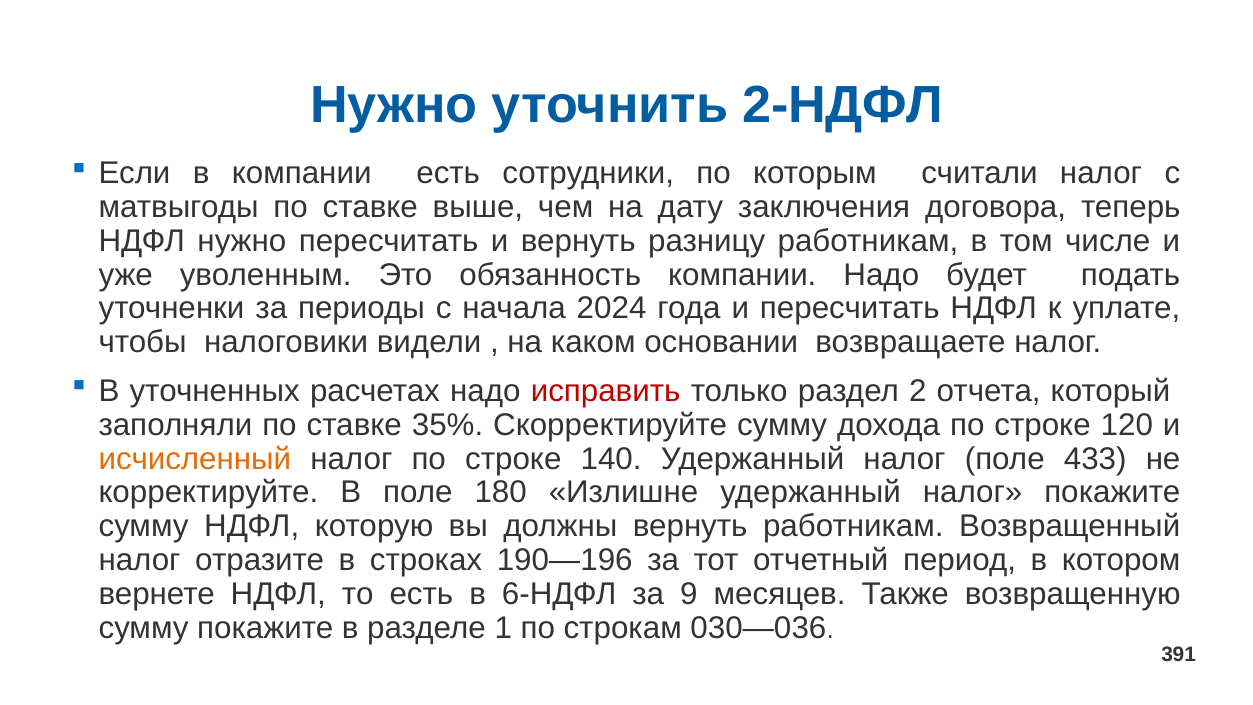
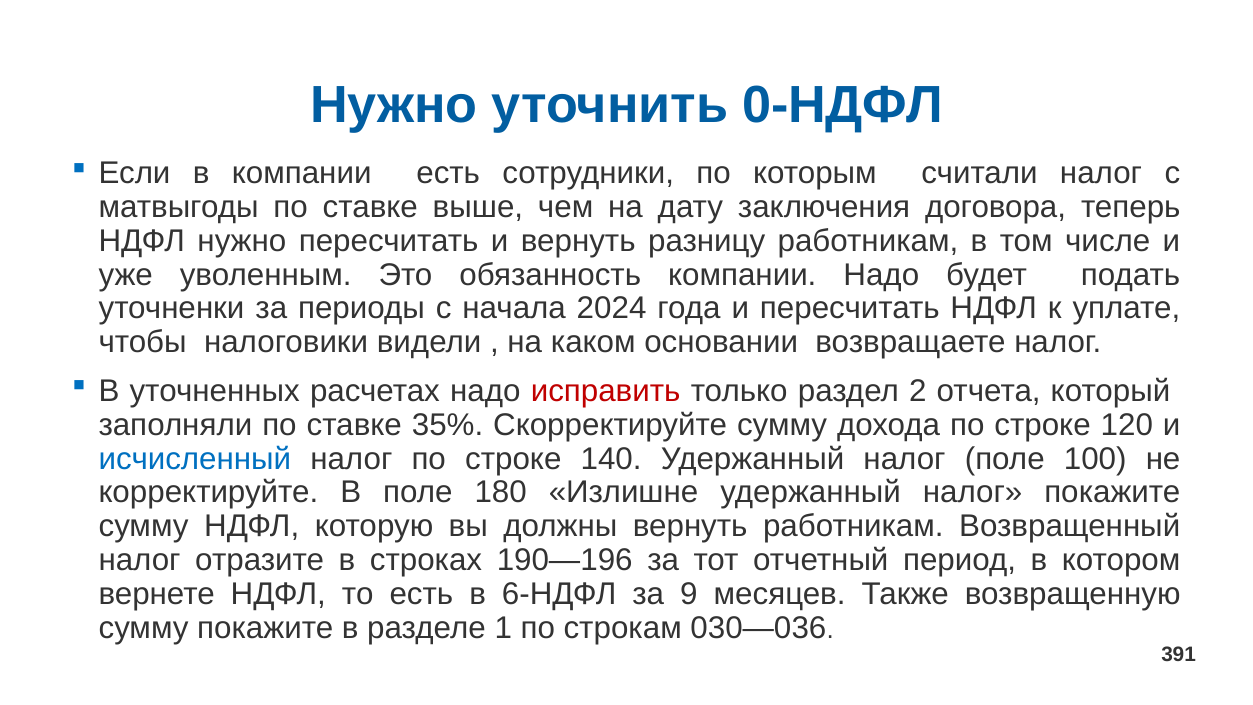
2-НДФЛ: 2-НДФЛ -> 0-НДФЛ (843, 105)
исчисленный colour: orange -> blue (195, 459)
433: 433 -> 100 (1095, 459)
